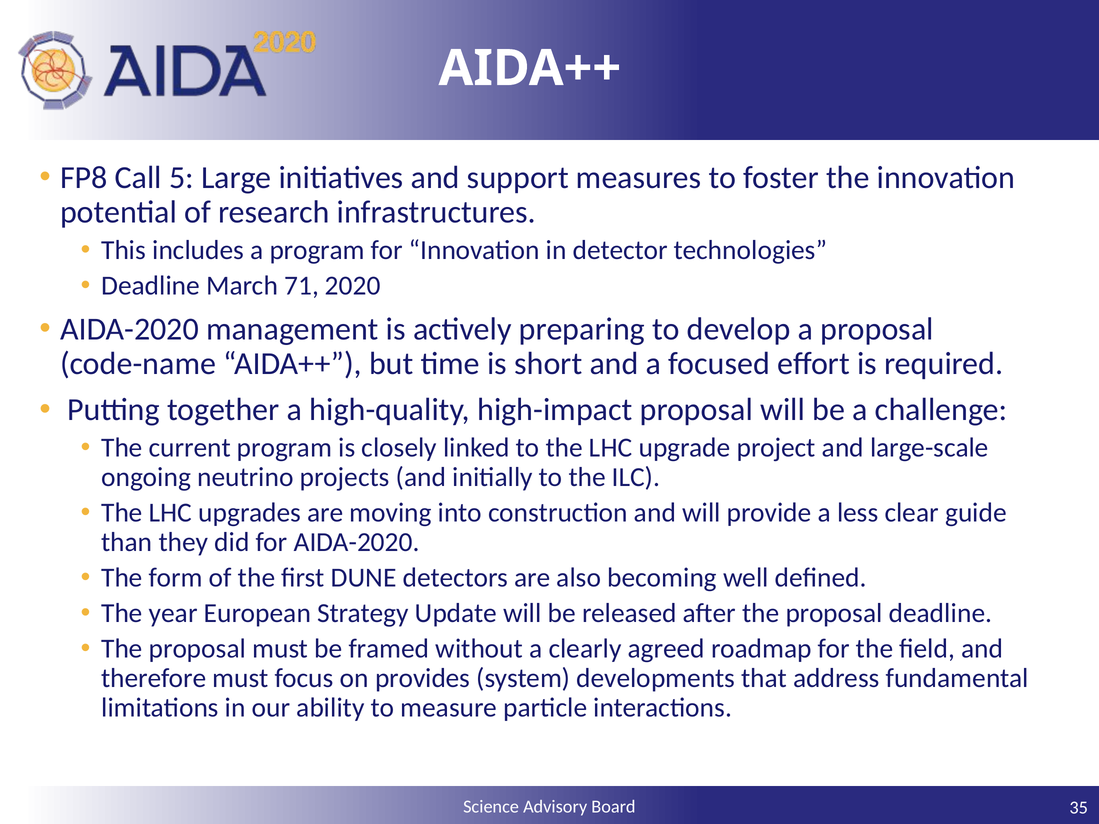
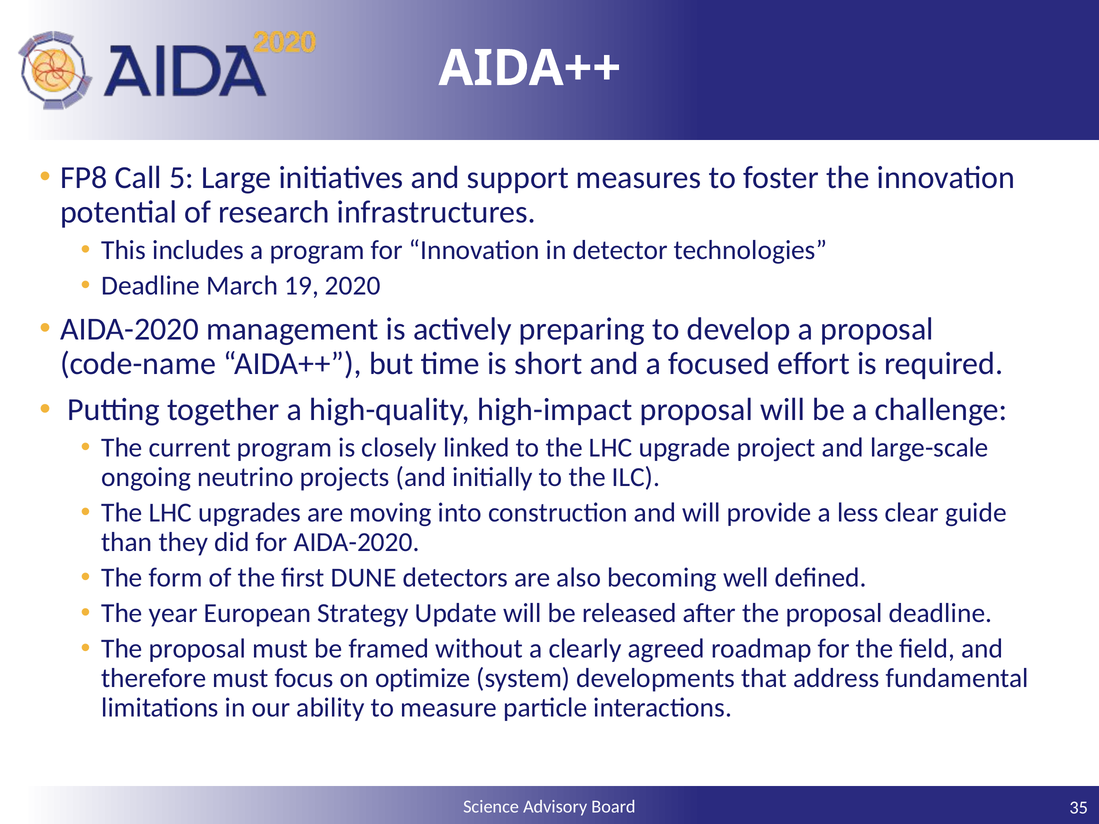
71: 71 -> 19 (302, 286)
provides: provides -> optimize (423, 678)
